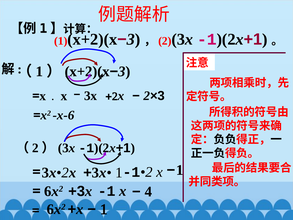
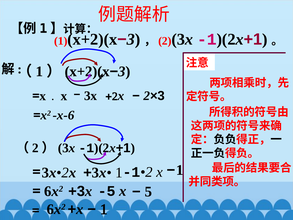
+3x -1: -1 -> -5 (107, 191)
4: 4 -> 5 (148, 191)
